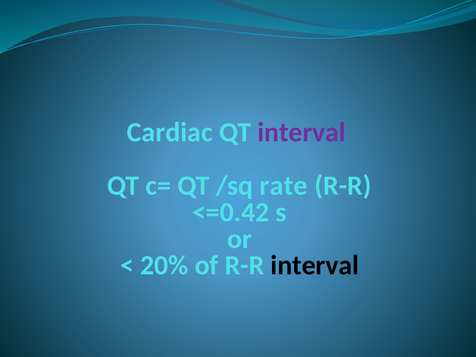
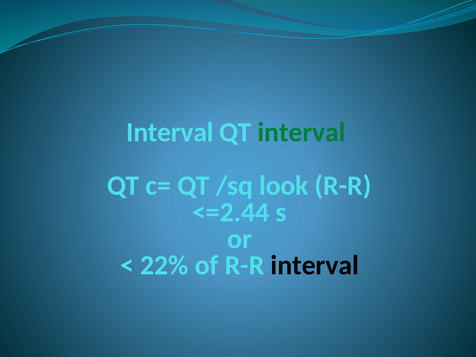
Cardiac: Cardiac -> Interval (170, 132)
interval colour: purple -> green (302, 132)
rate: rate -> look (284, 186)
<=0.42: <=0.42 -> <=2.44 (231, 212)
20%: 20% -> 22% (164, 265)
